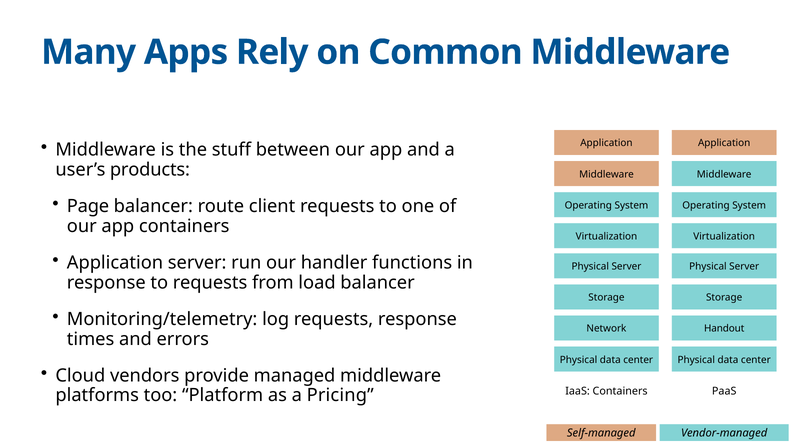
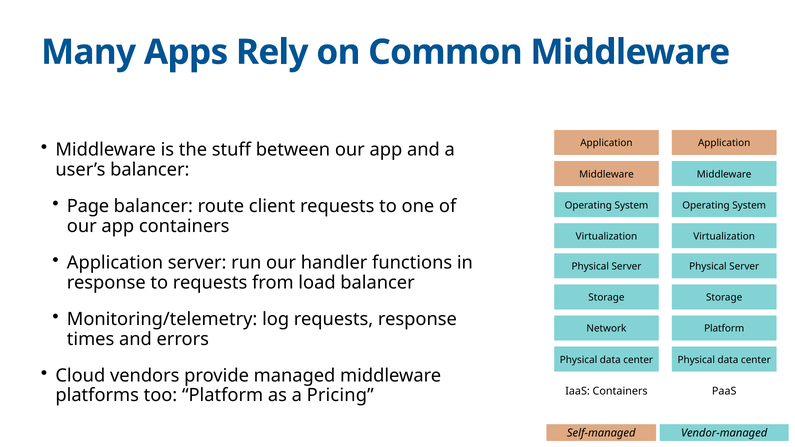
user’s products: products -> balancer (150, 170)
Handout: Handout -> Platform (724, 329)
